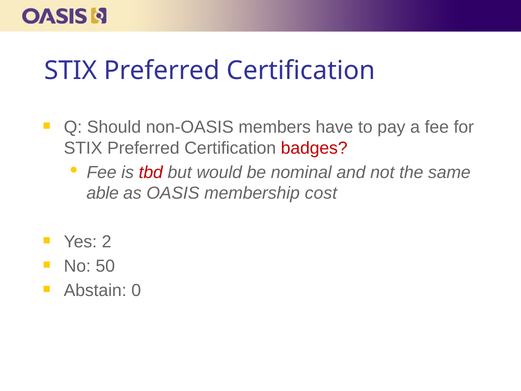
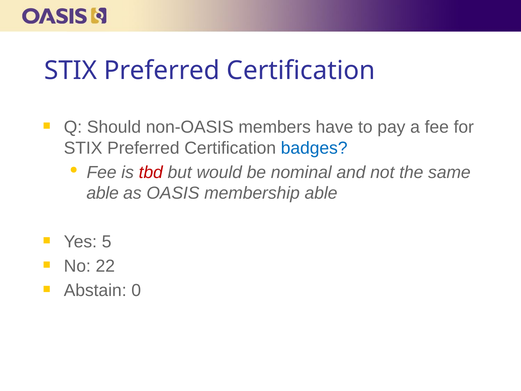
badges colour: red -> blue (314, 148)
membership cost: cost -> able (321, 193)
2: 2 -> 5 (107, 242)
50: 50 -> 22 (105, 266)
